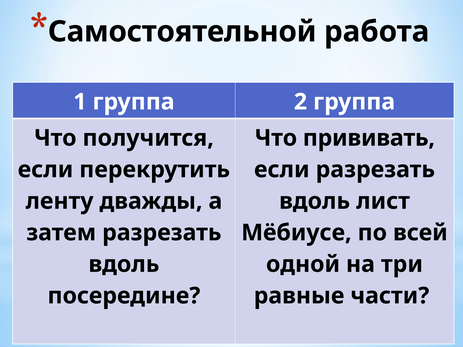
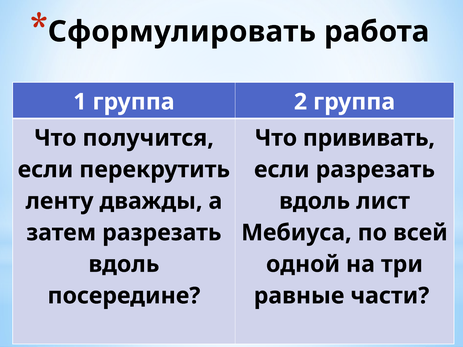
Самостоятельной: Самостоятельной -> Сформулировать (182, 32)
Мёбиусе: Мёбиусе -> Мебиуса (296, 233)
